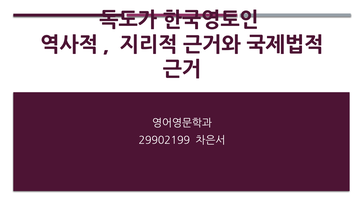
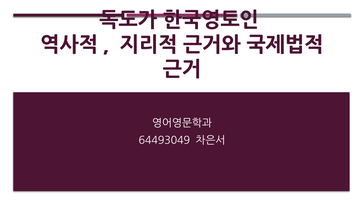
29902199: 29902199 -> 64493049 (164, 140)
